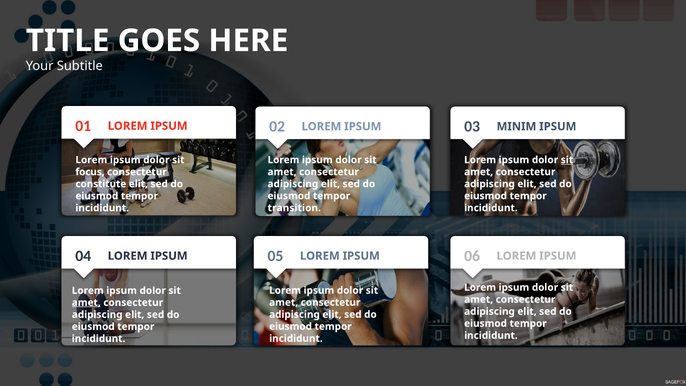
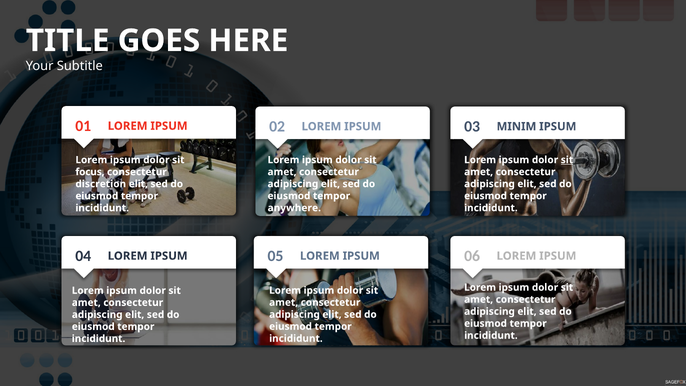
constitute: constitute -> discretion (101, 184)
transition: transition -> anywhere (294, 208)
amet underline: present -> none (86, 302)
